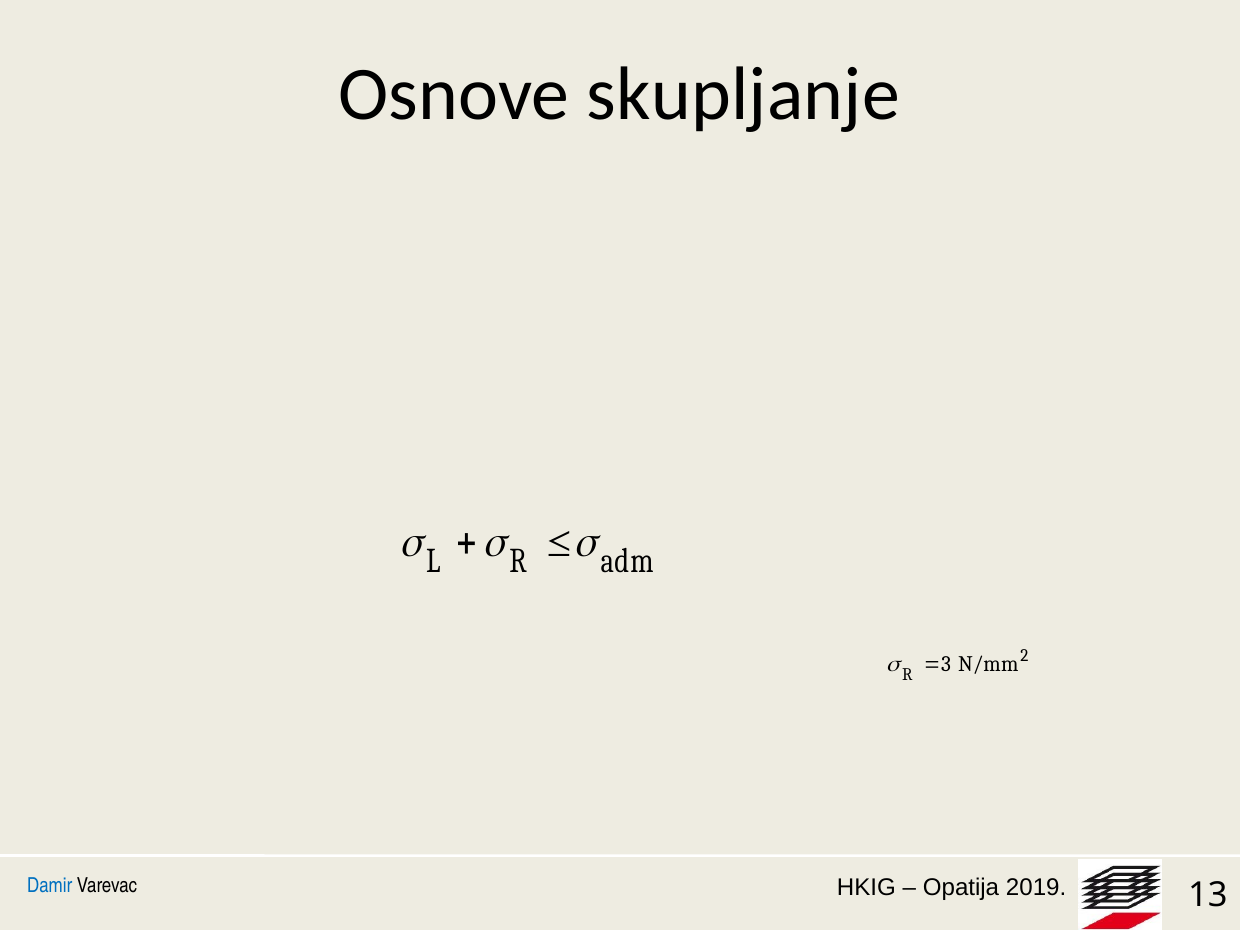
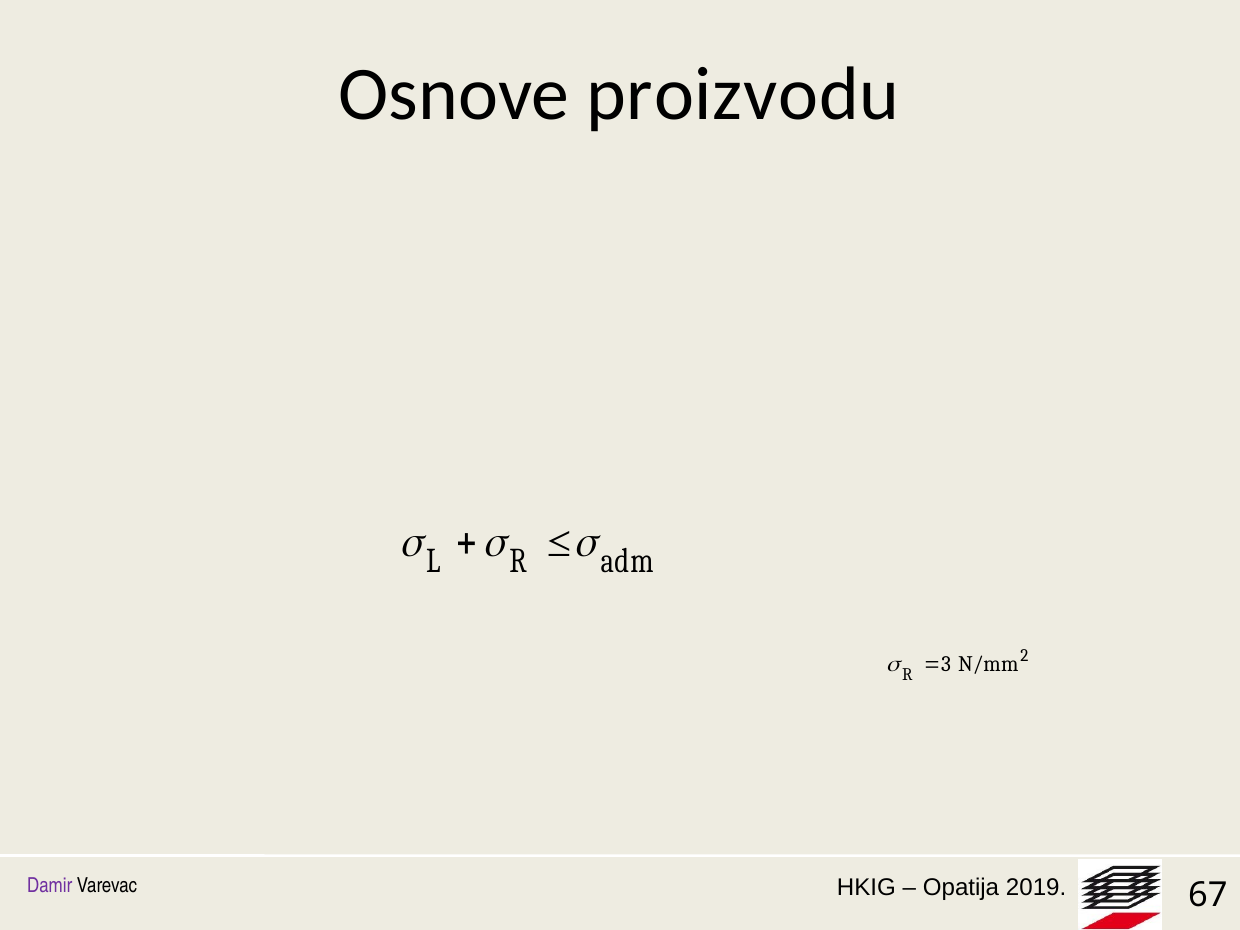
skupljanje: skupljanje -> proizvodu (743, 94)
Damir colour: blue -> purple (50, 885)
13: 13 -> 67 (1208, 895)
